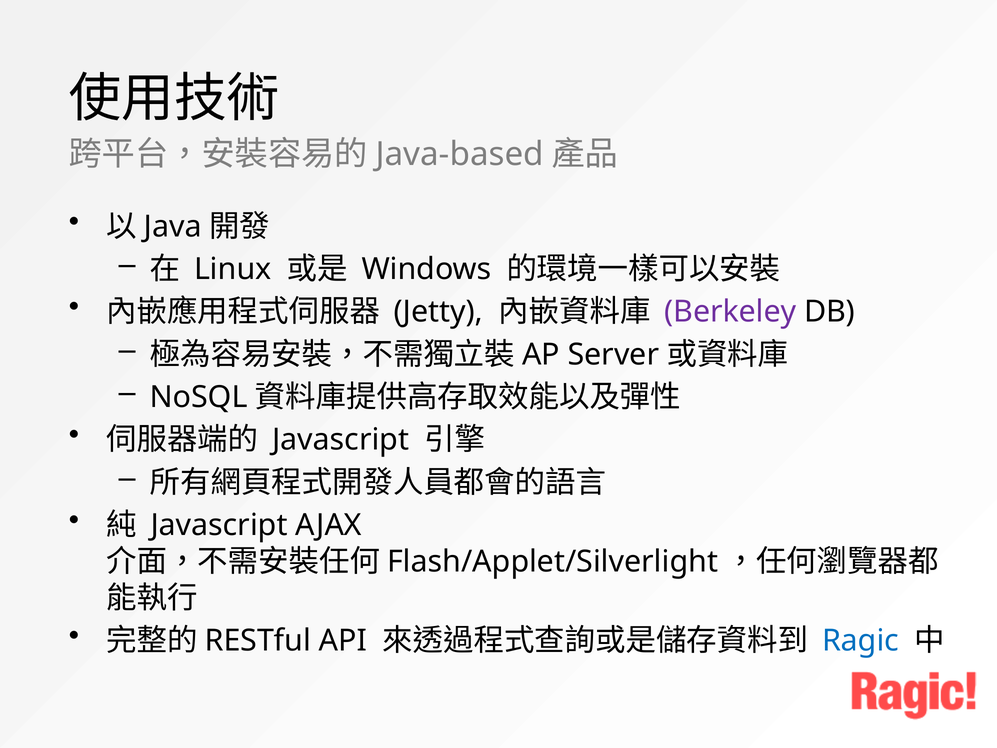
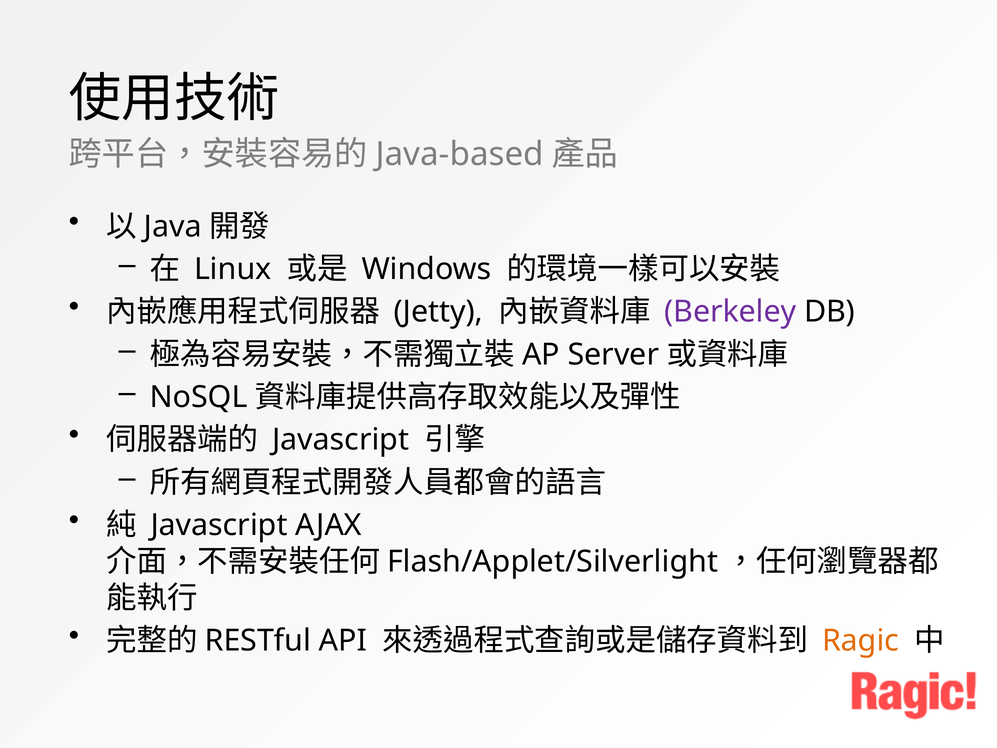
Ragic colour: blue -> orange (861, 641)
